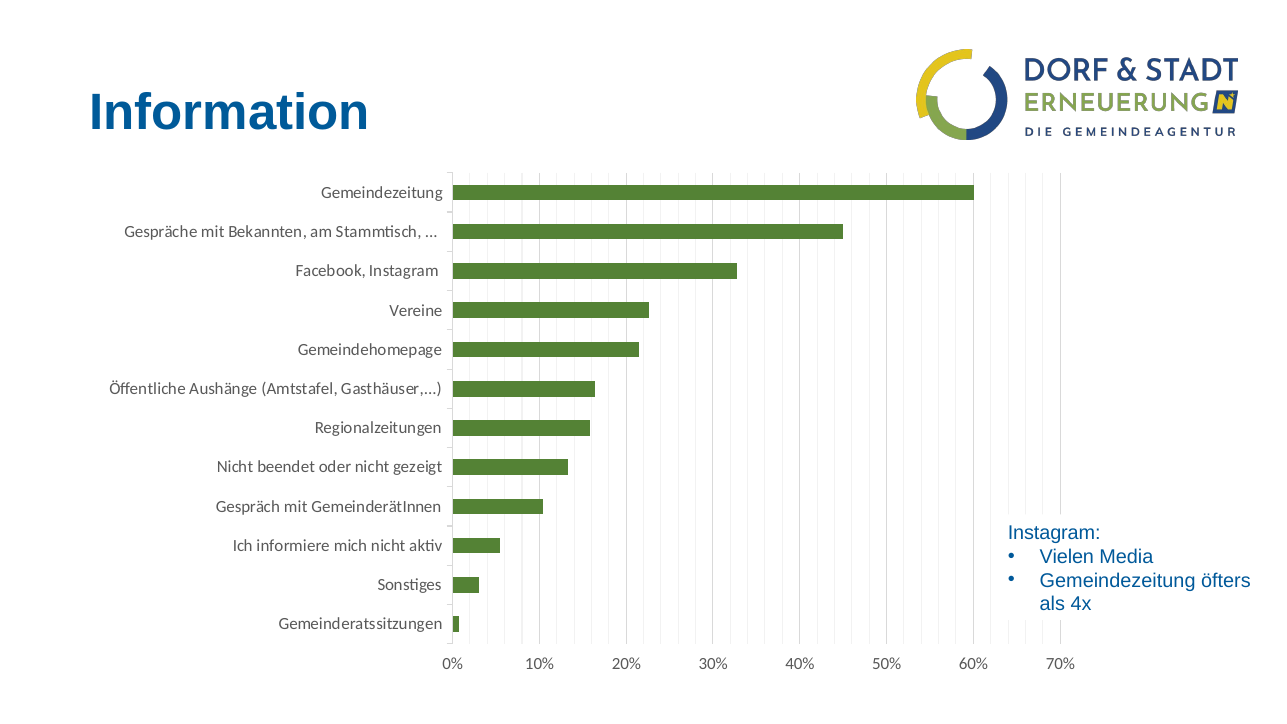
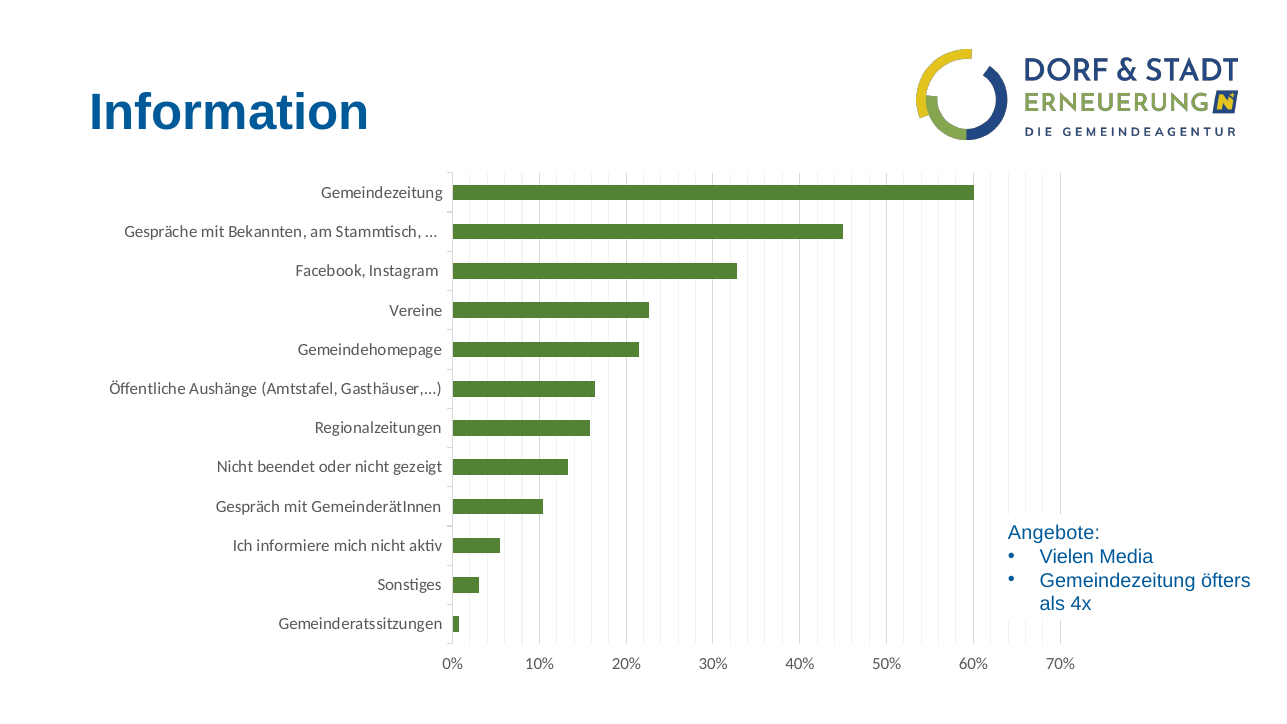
Instagram: Instagram -> Angebote (1054, 533)
